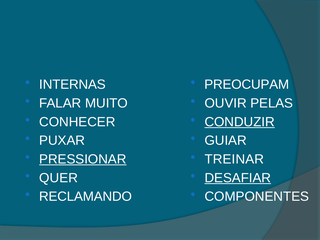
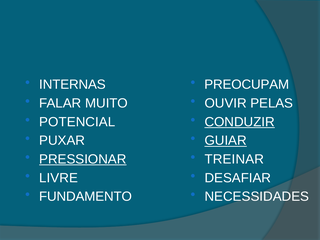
CONHECER: CONHECER -> POTENCIAL (77, 122)
GUIAR underline: none -> present (226, 141)
QUER: QUER -> LIVRE (59, 178)
DESAFIAR underline: present -> none (238, 178)
RECLAMANDO: RECLAMANDO -> FUNDAMENTO (85, 197)
COMPONENTES: COMPONENTES -> NECESSIDADES (257, 197)
